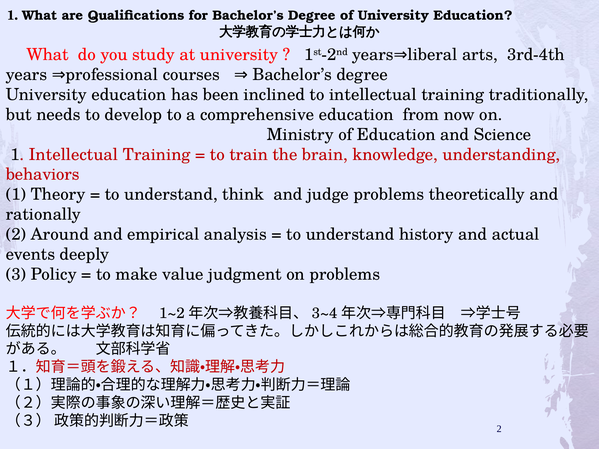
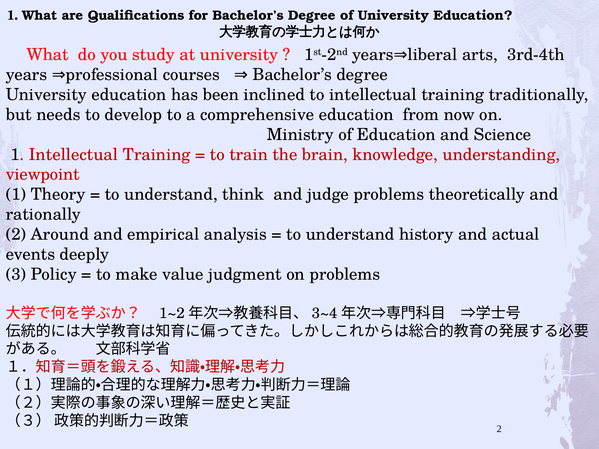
behaviors: behaviors -> viewpoint (43, 175)
